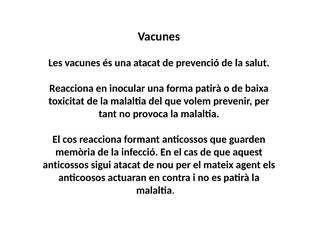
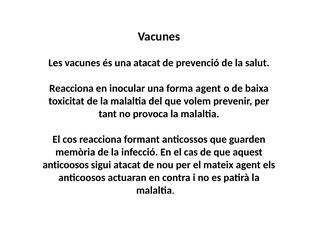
forma patirà: patirà -> agent (208, 88)
anticossos: anticossos -> anticoosos (66, 165)
